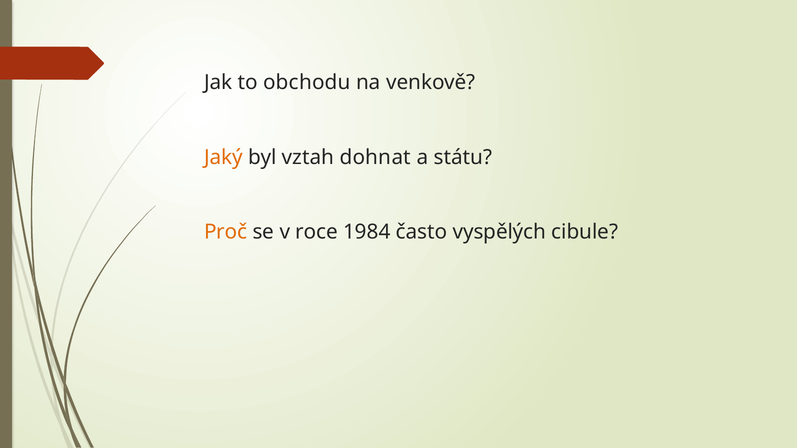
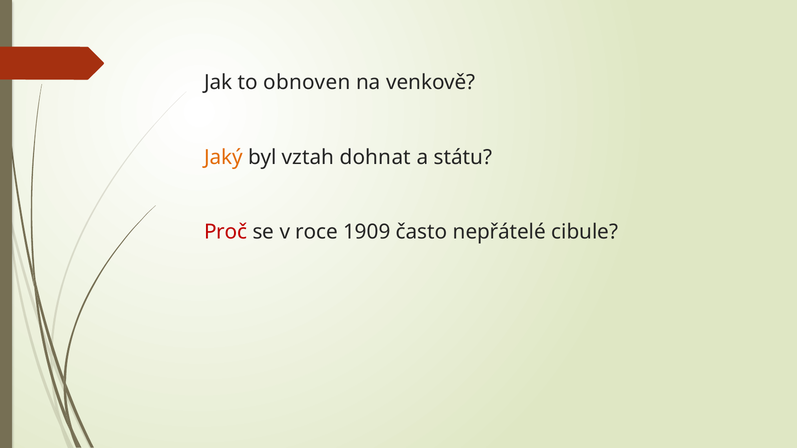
obchodu: obchodu -> obnoven (307, 83)
Proč colour: orange -> red (226, 232)
1984: 1984 -> 1909 (367, 232)
vyspělých: vyspělých -> nepřátelé (499, 232)
